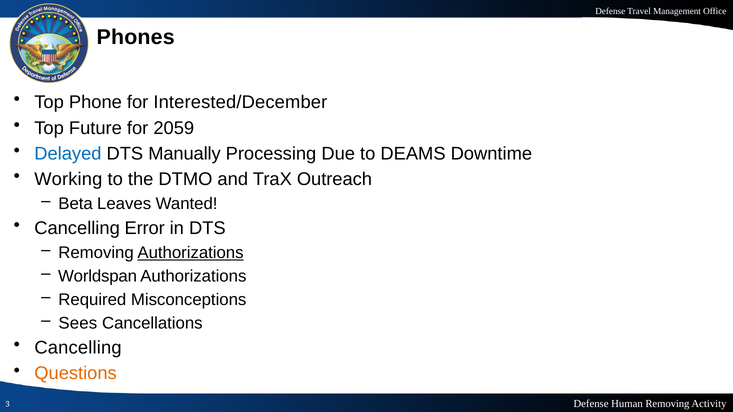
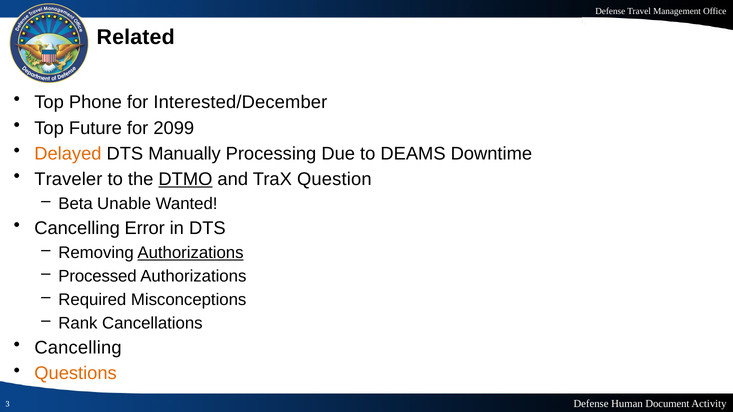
Phones: Phones -> Related (136, 37)
2059: 2059 -> 2099 (174, 128)
Delayed colour: blue -> orange (68, 154)
Working: Working -> Traveler (68, 179)
DTMO underline: none -> present (185, 179)
Outreach: Outreach -> Question (334, 179)
Leaves: Leaves -> Unable (124, 204)
Worldspan: Worldspan -> Processed (98, 276)
Sees: Sees -> Rank (78, 323)
Removing: Removing -> Document (667, 404)
